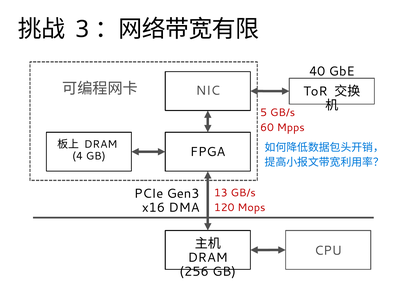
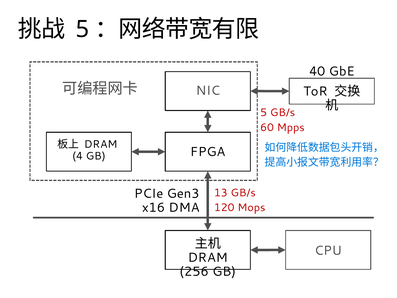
3: 3 -> 5 (83, 29)
